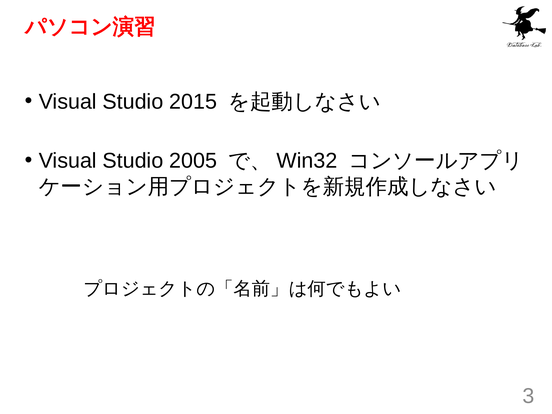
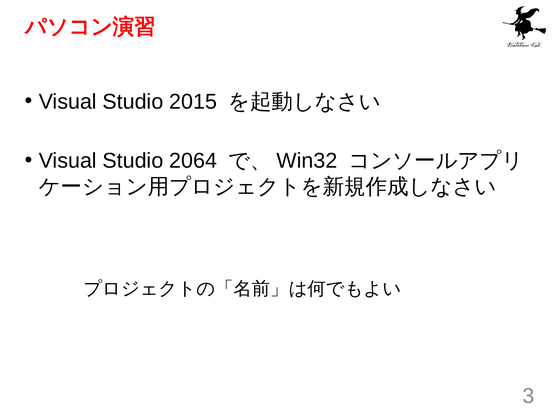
2005: 2005 -> 2064 (193, 161)
